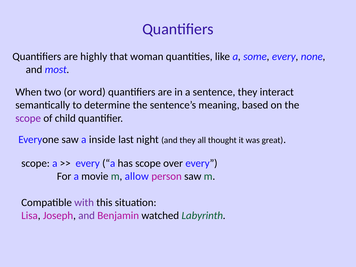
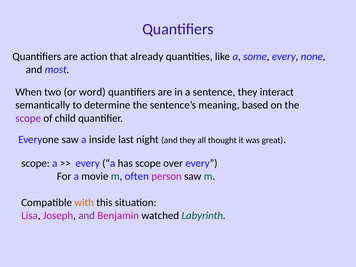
highly: highly -> action (94, 57)
woman: woman -> already (147, 57)
allow: allow -> often (137, 176)
with colour: purple -> orange (84, 202)
